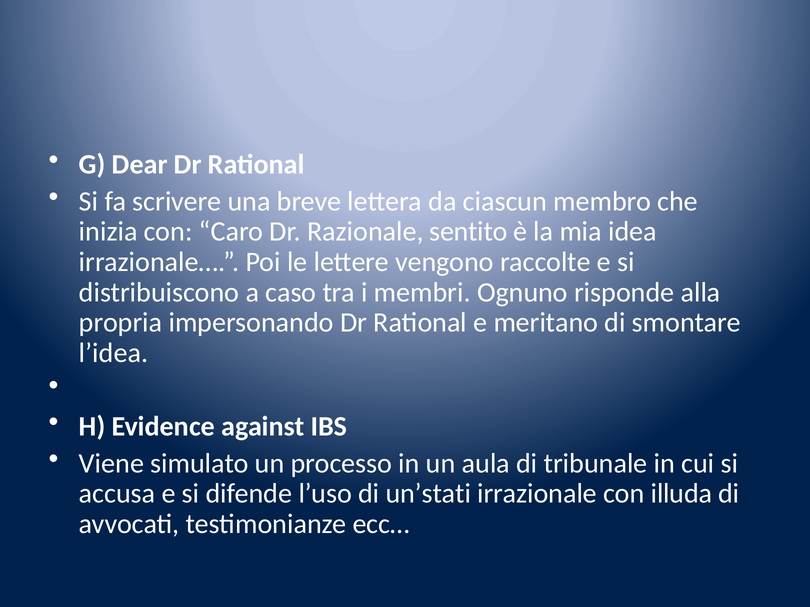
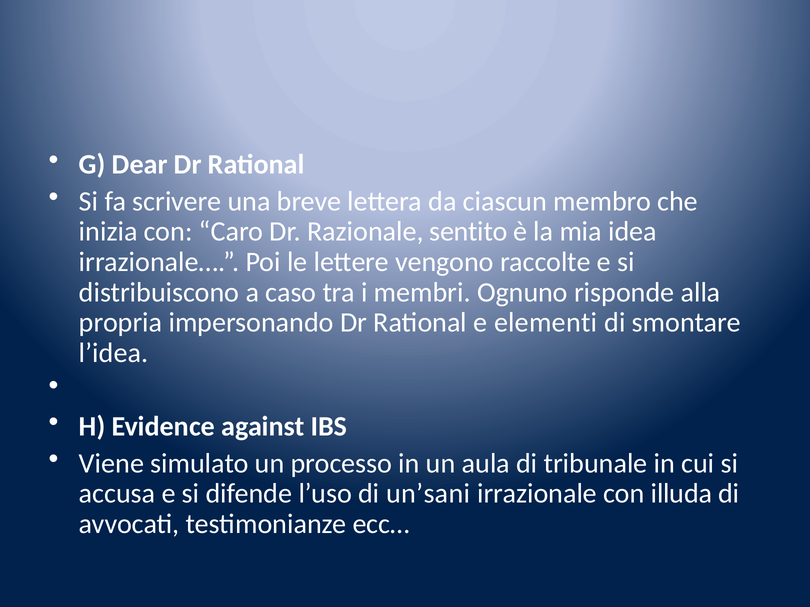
meritano: meritano -> elementi (546, 323)
un’stati: un’stati -> un’sani (428, 494)
